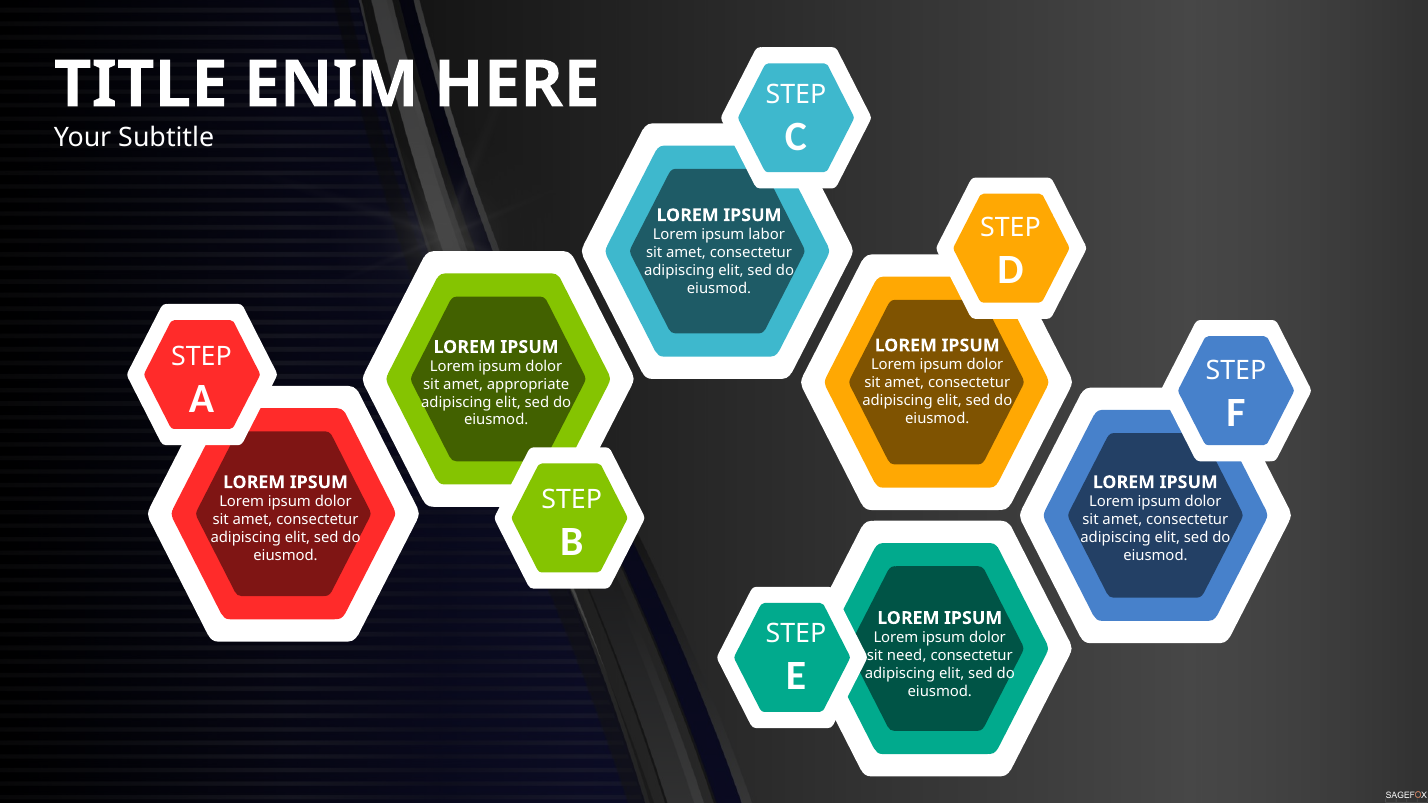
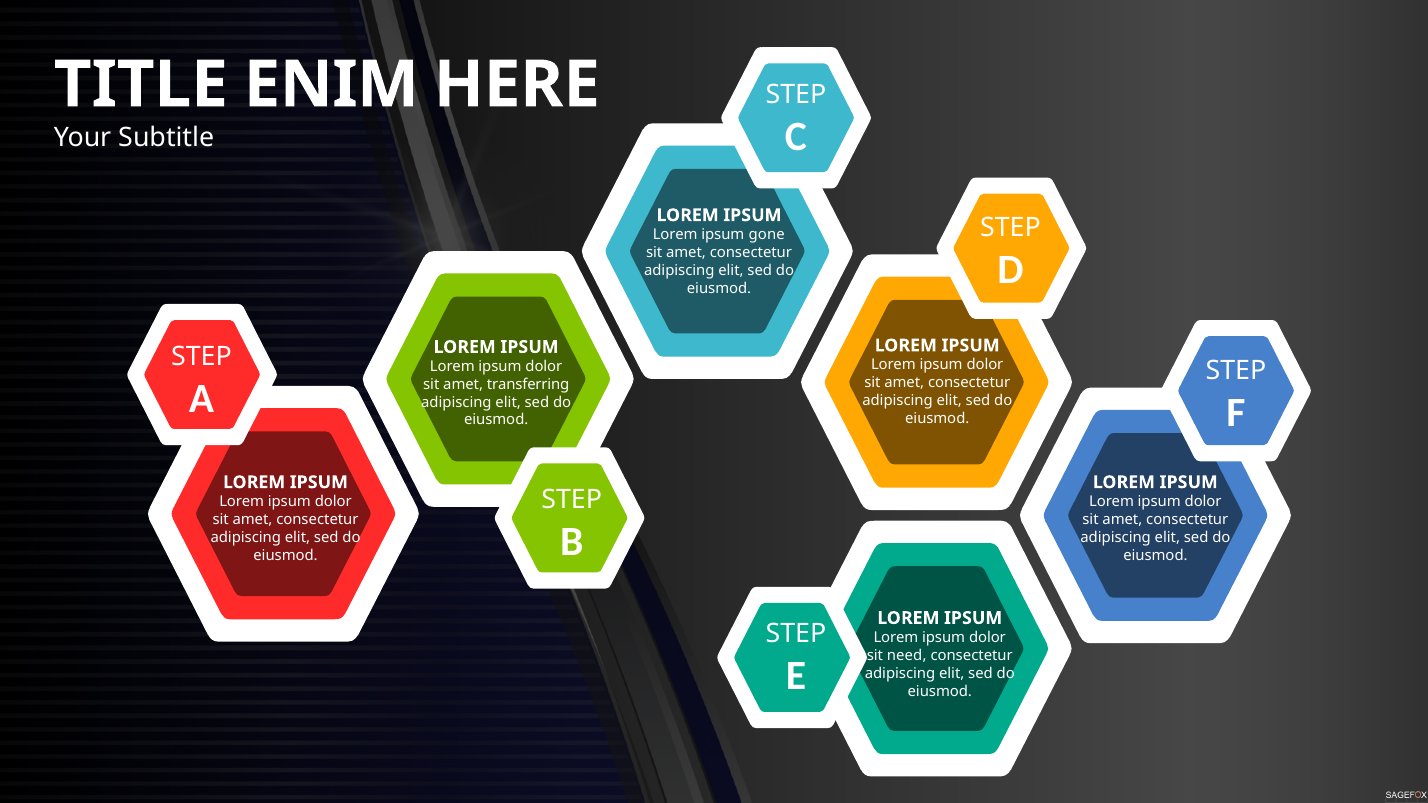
labor: labor -> gone (767, 235)
appropriate: appropriate -> transferring (528, 384)
